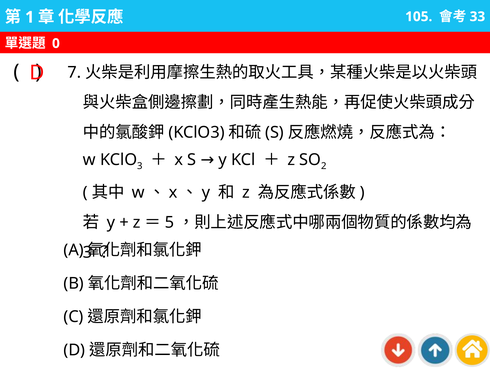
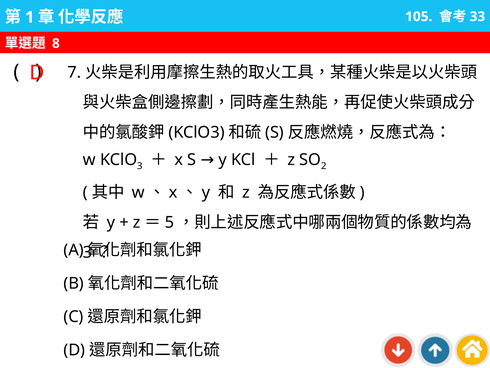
0: 0 -> 8 (56, 43)
